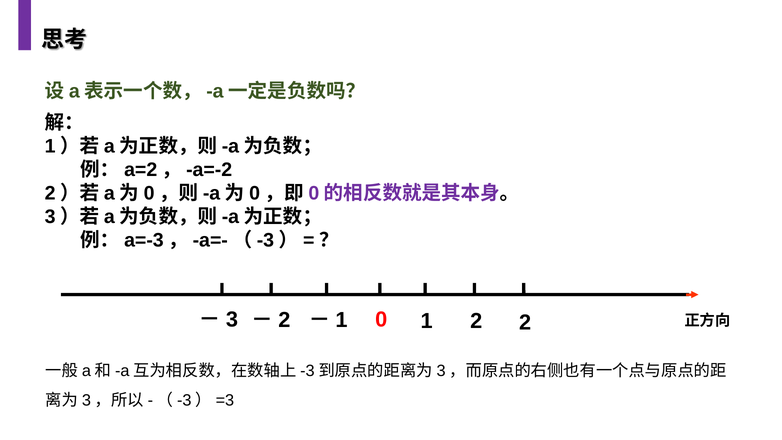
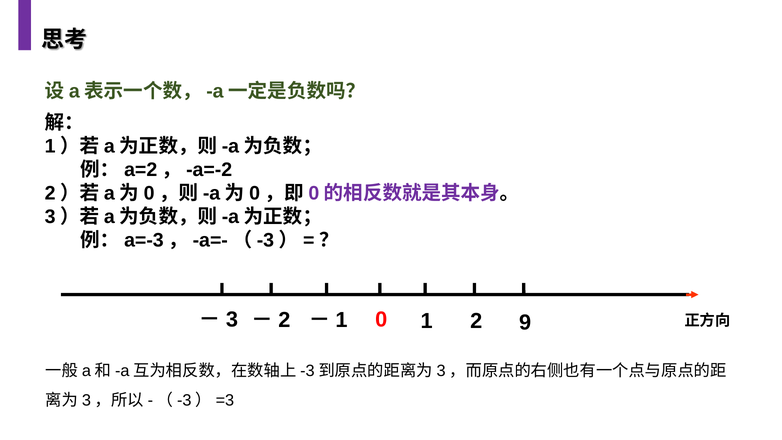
2 2: 2 -> 9 (525, 323)
